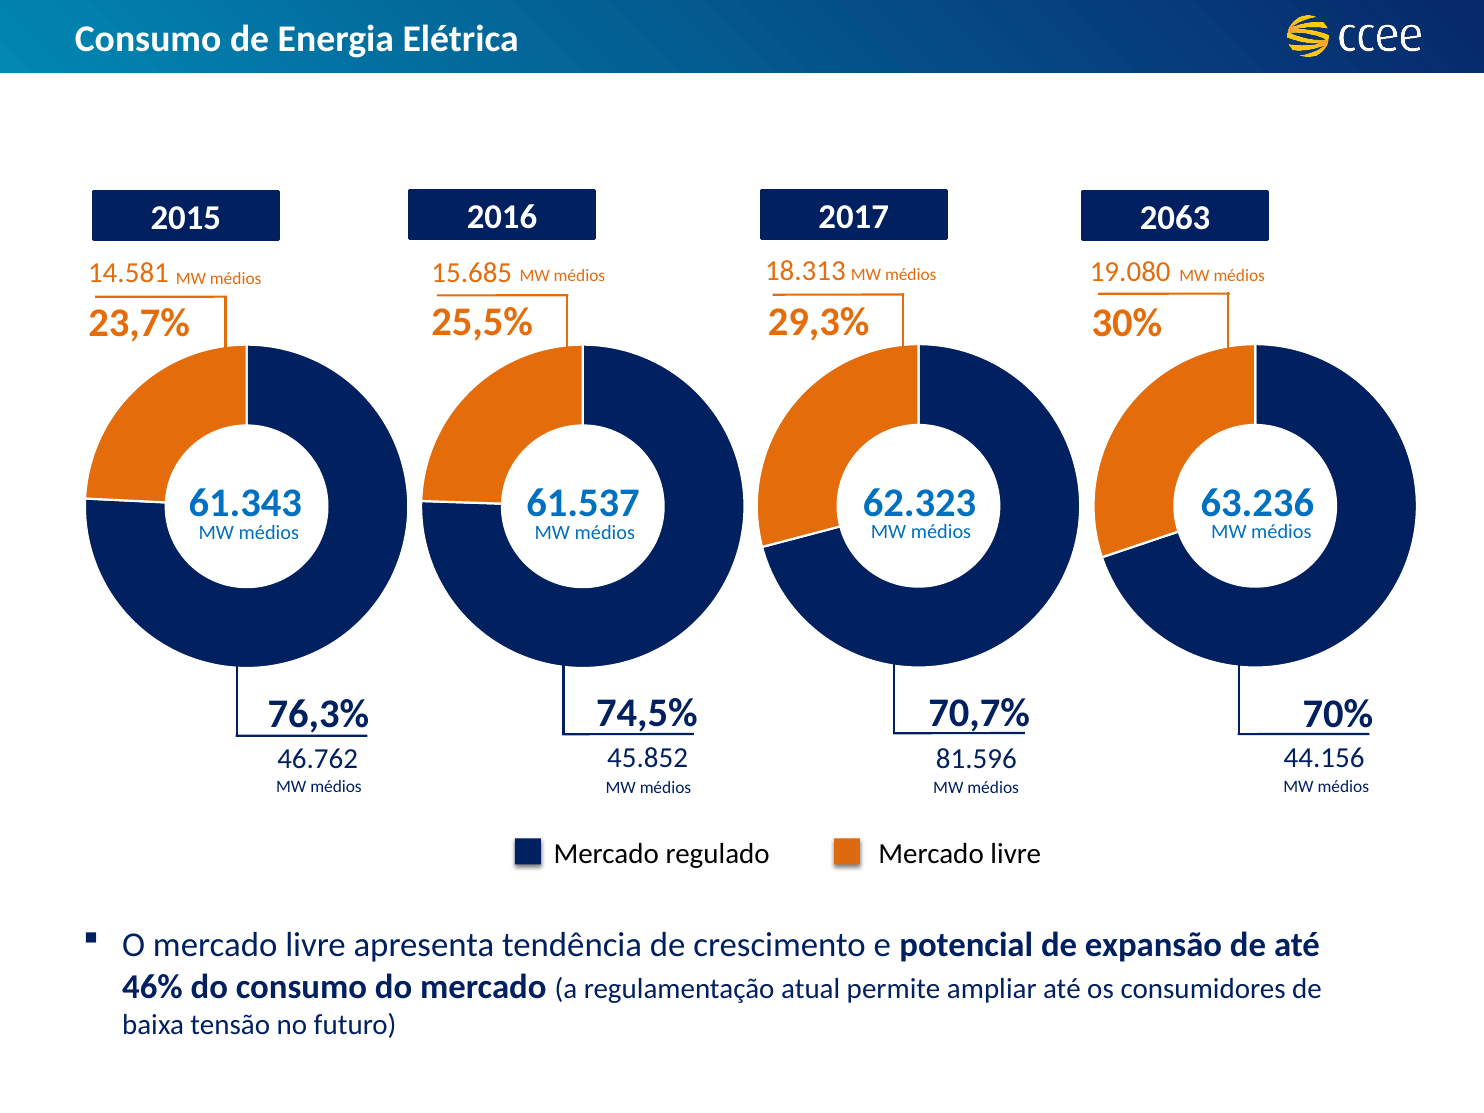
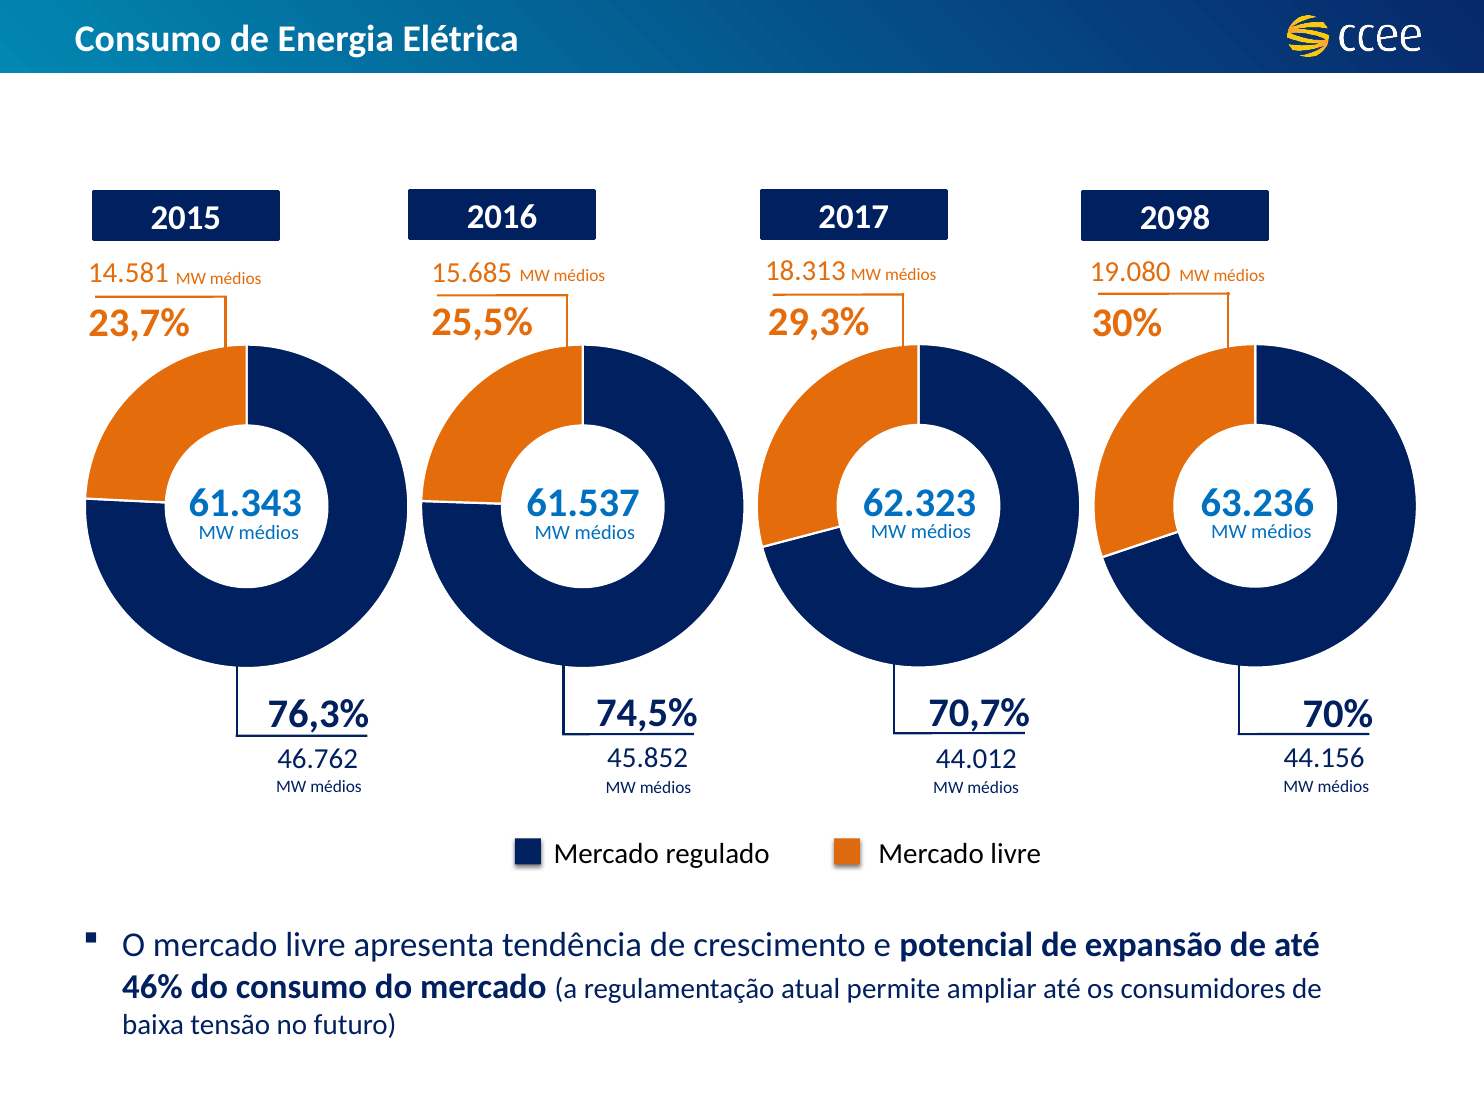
2063: 2063 -> 2098 (1175, 218)
81.596: 81.596 -> 44.012 (976, 759)
